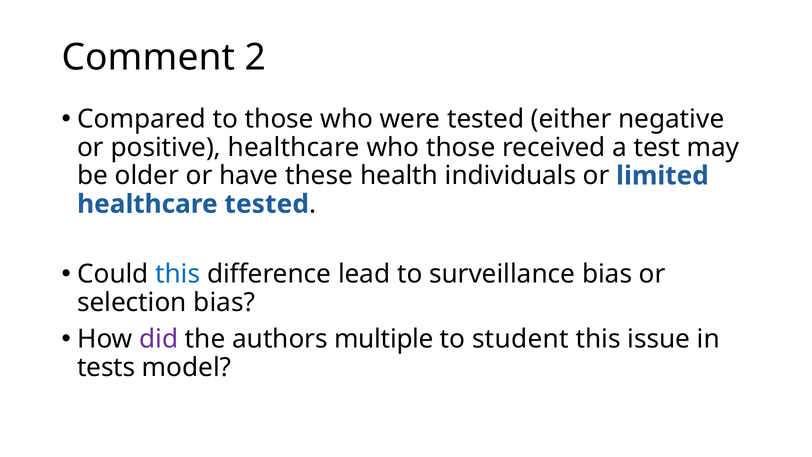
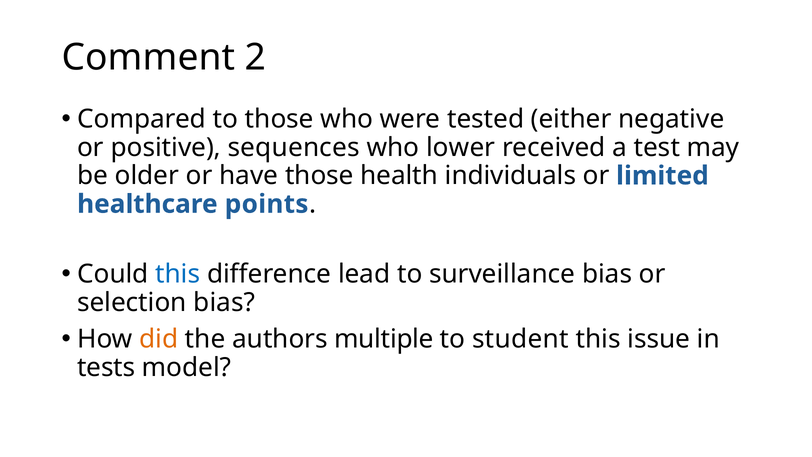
positive healthcare: healthcare -> sequences (294, 147)
who those: those -> lower (461, 147)
have these: these -> those (319, 176)
healthcare tested: tested -> points (267, 204)
did colour: purple -> orange (159, 339)
